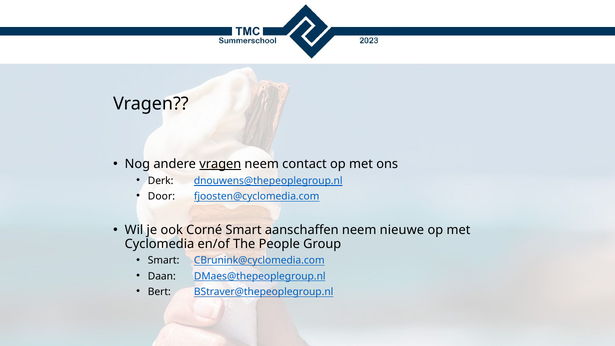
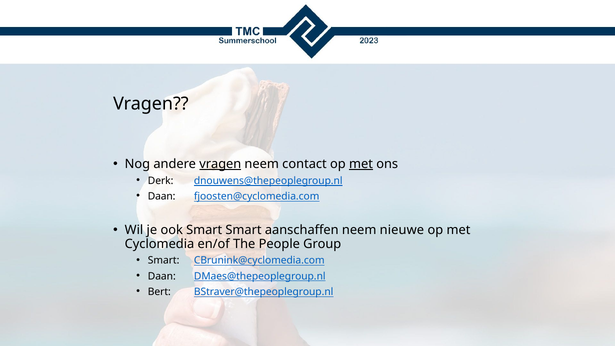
met underline: none -> present (361, 164)
Door: Door -> Daan (162, 196)
ook Corné: Corné -> Smart (204, 230)
